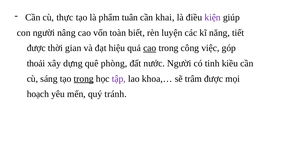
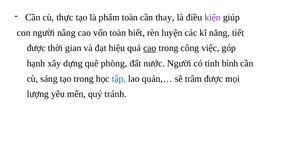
phẩm tuân: tuân -> toàn (130, 17)
khai: khai -> thay (165, 17)
thoải: thoải -> hạnh (36, 63)
kiều: kiều -> bình (230, 63)
trong underline: present -> none (84, 79)
tập colour: purple -> blue (119, 79)
khoa,…: khoa,… -> quán,… (157, 79)
hoạch: hoạch -> lượng (38, 94)
